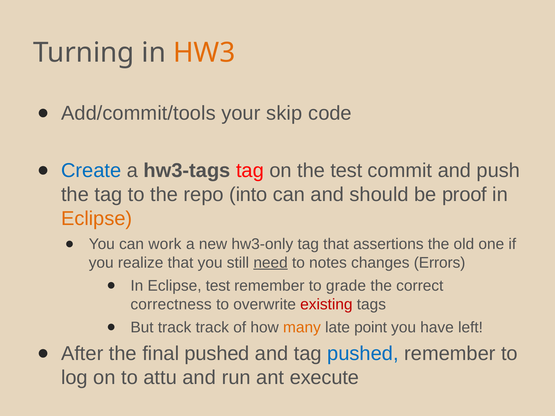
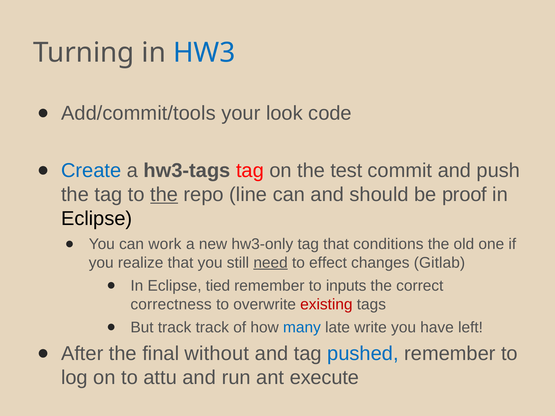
HW3 colour: orange -> blue (204, 53)
skip: skip -> look (284, 113)
the underline: none -> present (164, 195)
into: into -> line (248, 195)
Eclipse colour: orange -> black (97, 219)
assertions: assertions -> conditions (388, 244)
notes: notes -> effect (328, 263)
Errors: Errors -> Gitlab (439, 263)
Eclipse test: test -> tied (218, 286)
grade: grade -> inputs (346, 286)
many colour: orange -> blue (302, 328)
point: point -> write (371, 328)
final pushed: pushed -> without (217, 354)
